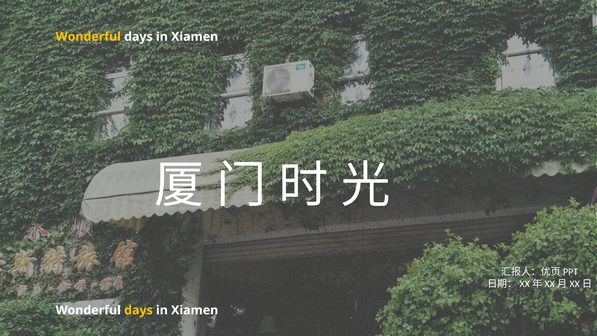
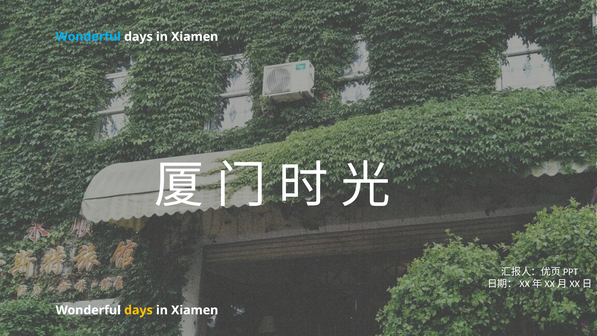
Wonderful colour: yellow -> light blue (88, 37)
